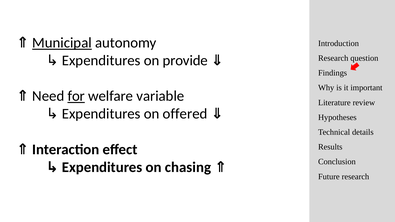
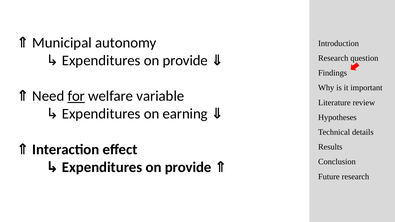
Municipal underline: present -> none (62, 43)
offered: offered -> earning (185, 114)
chasing: chasing -> provide (188, 167)
